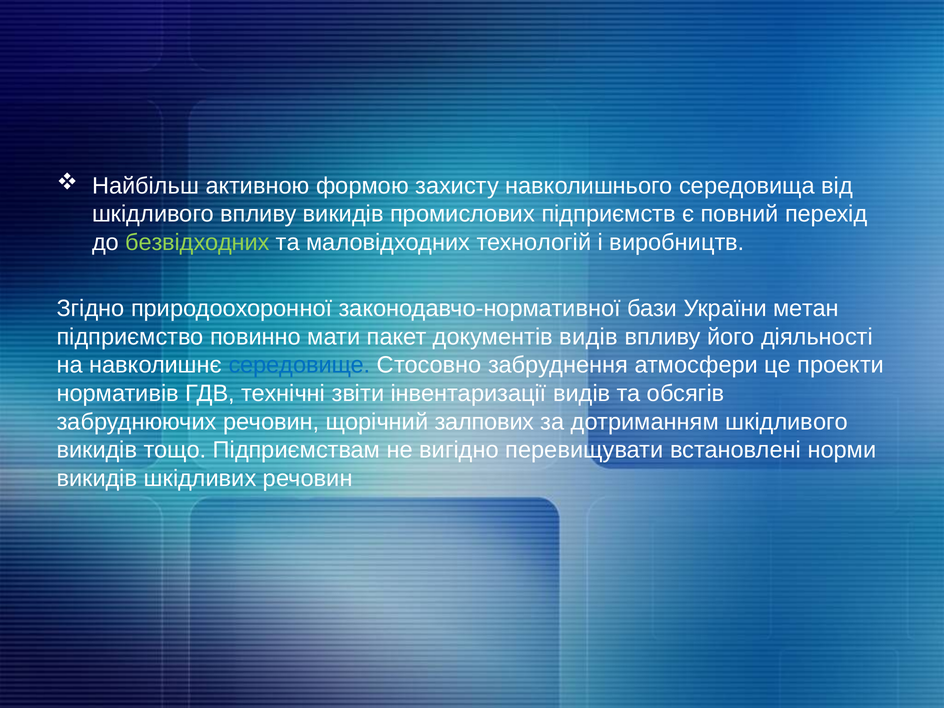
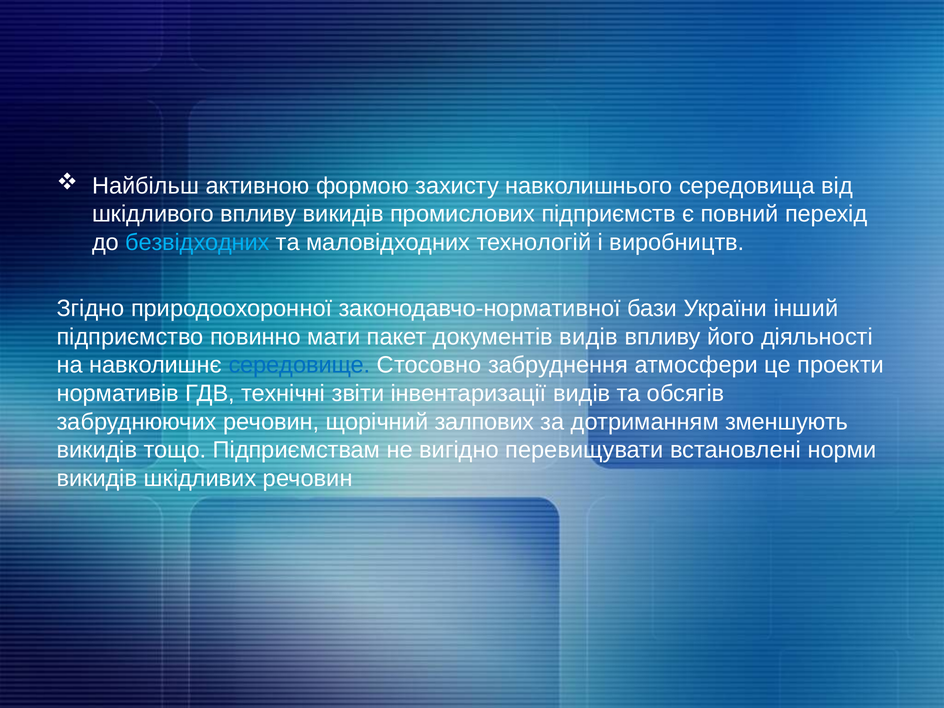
безвідходних colour: light green -> light blue (197, 242)
метан: метан -> інший (806, 308)
дотриманням шкідливого: шкідливого -> зменшують (787, 422)
